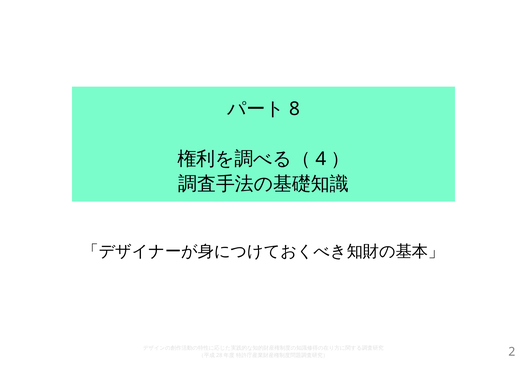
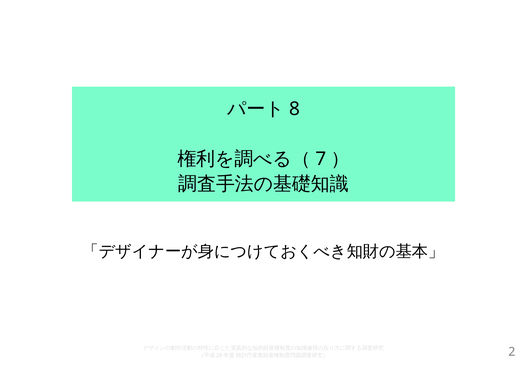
4: 4 -> 7 (321, 159)
